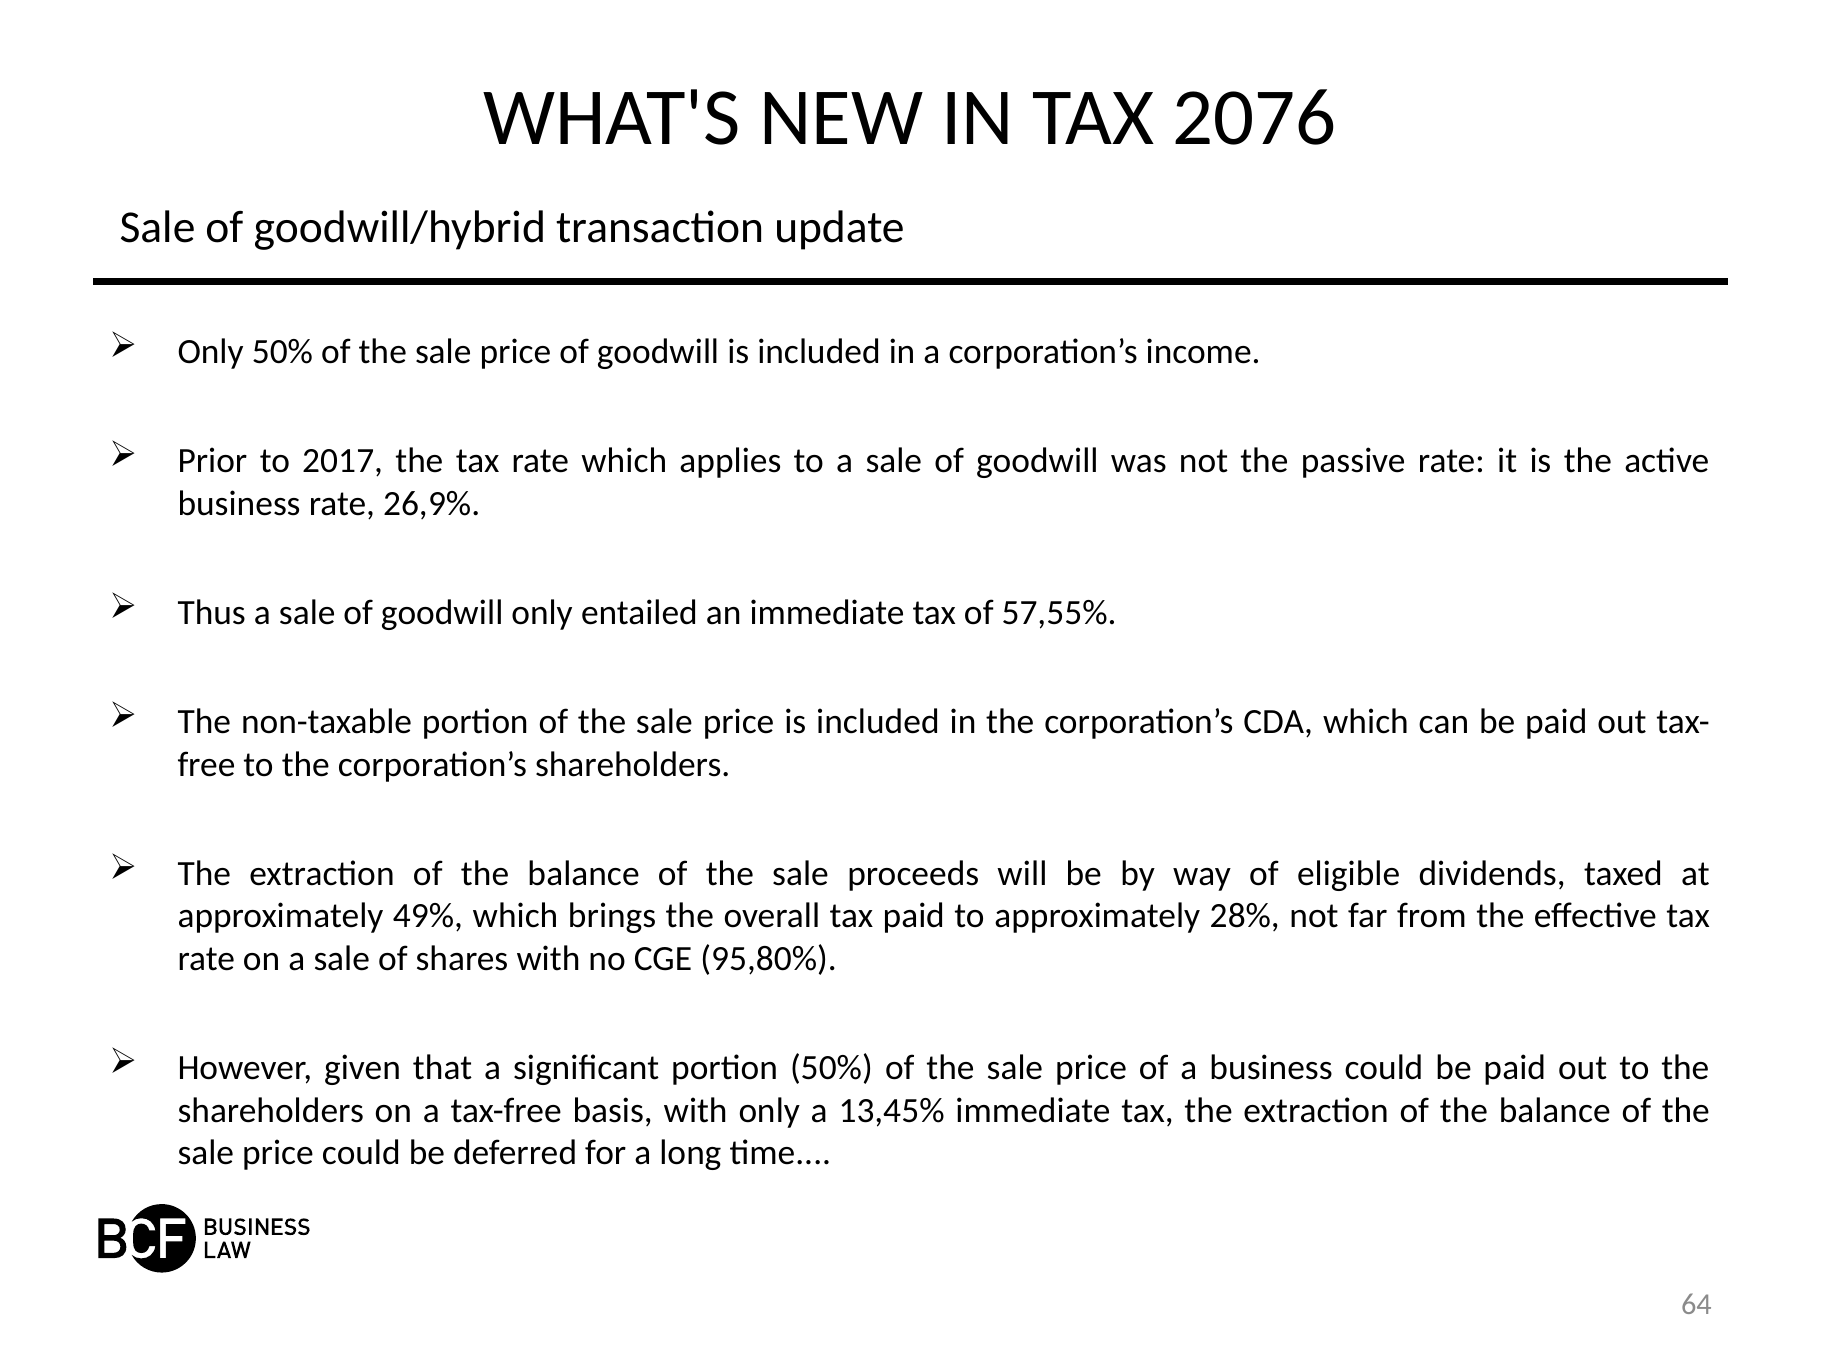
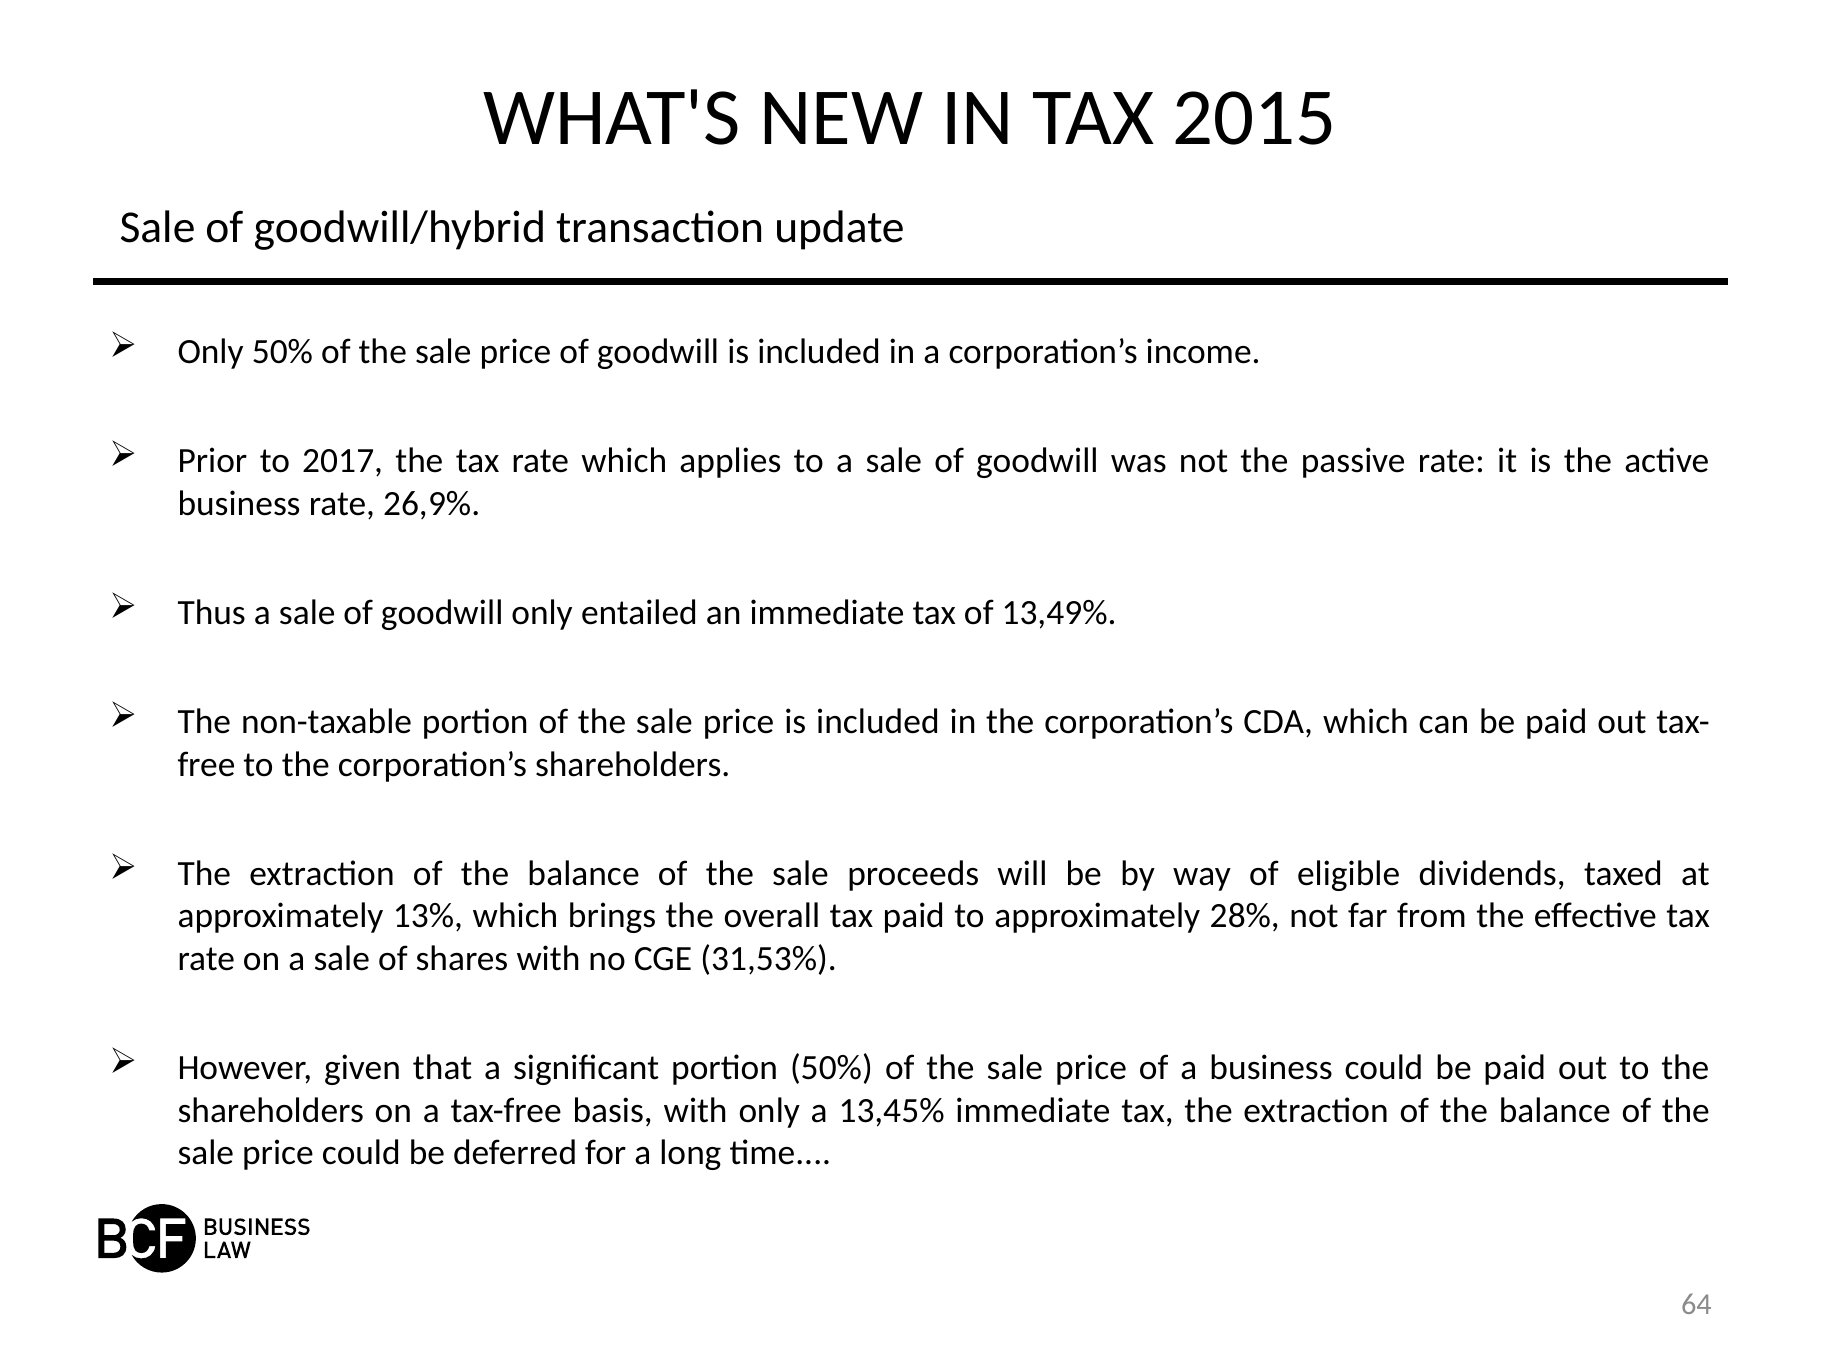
2076: 2076 -> 2015 (1255, 118)
57,55%: 57,55% -> 13,49% (1059, 613)
49%: 49% -> 13% (428, 916)
95,80%: 95,80% -> 31,53% (769, 959)
